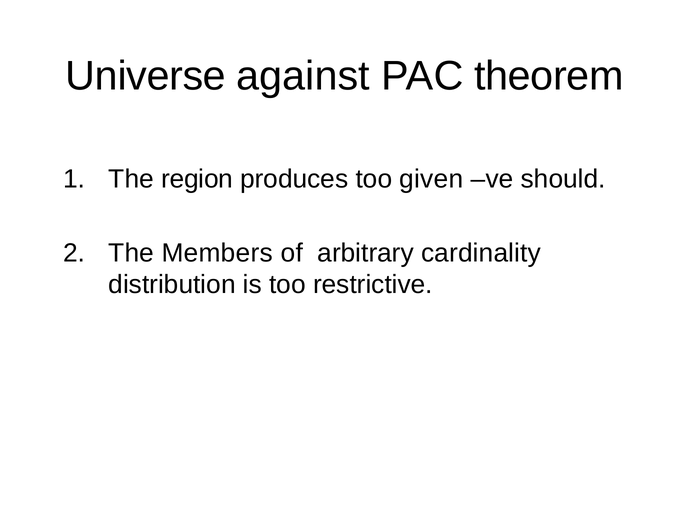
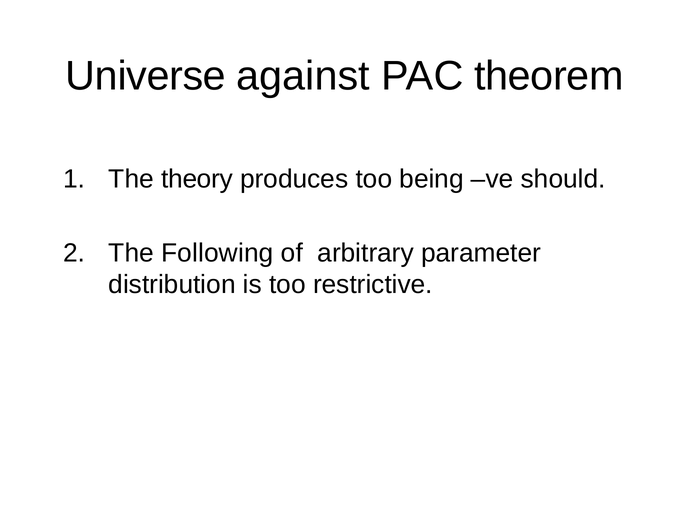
region: region -> theory (197, 179)
given: given -> being (432, 179)
Members: Members -> Following (217, 253)
cardinality: cardinality -> parameter (481, 253)
